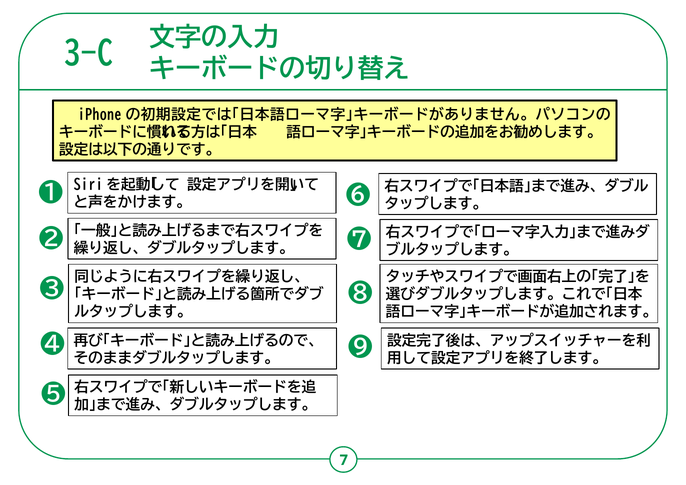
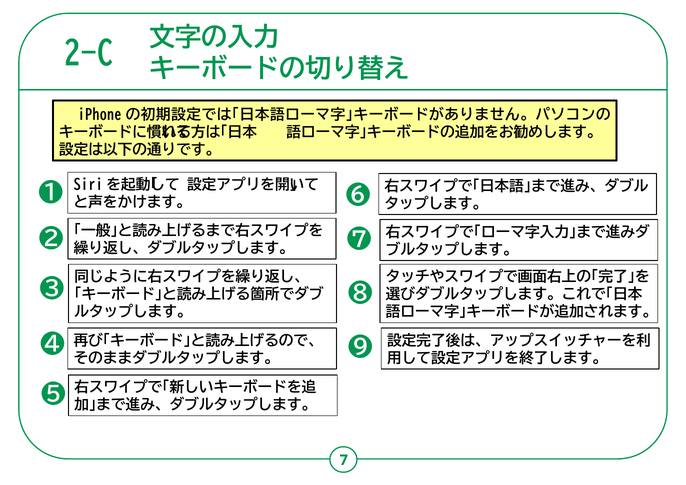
3-C: 3-C -> 2-C (89, 54)
